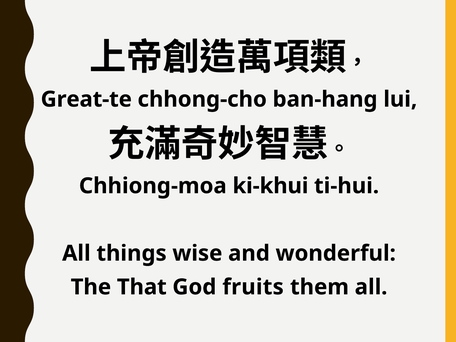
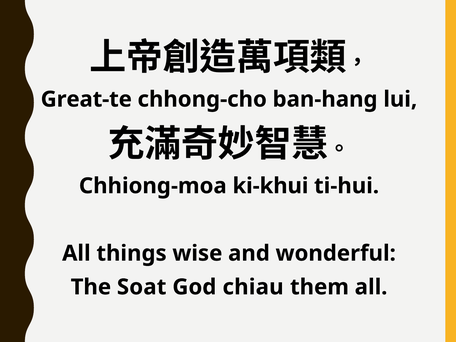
That: That -> Soat (142, 287)
fruits: fruits -> chiau (253, 287)
